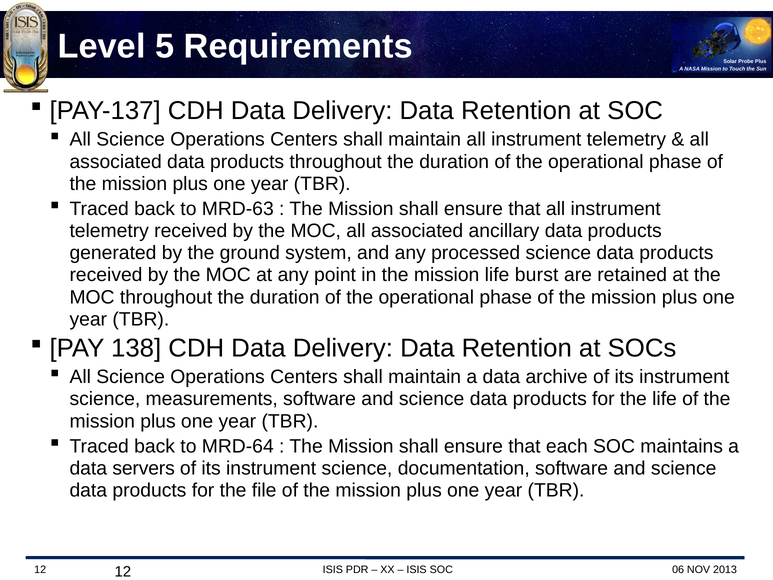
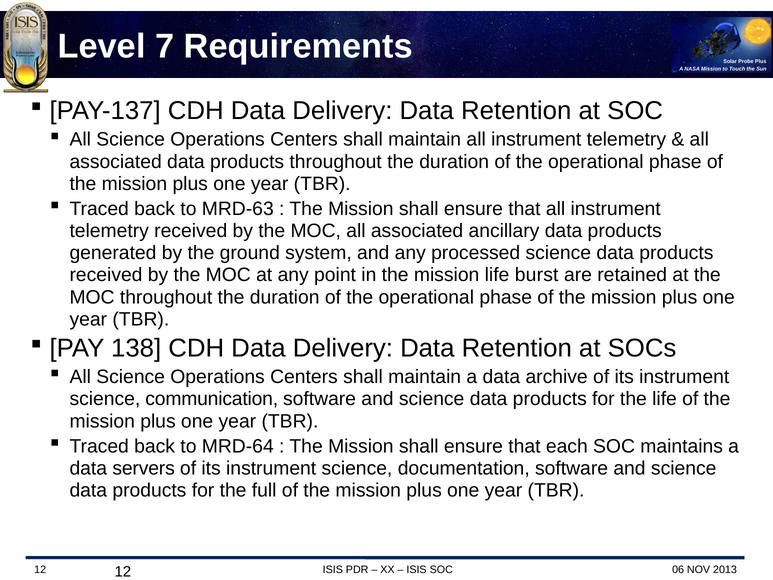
5: 5 -> 7 (165, 47)
measurements: measurements -> communication (212, 399)
file: file -> full (264, 490)
